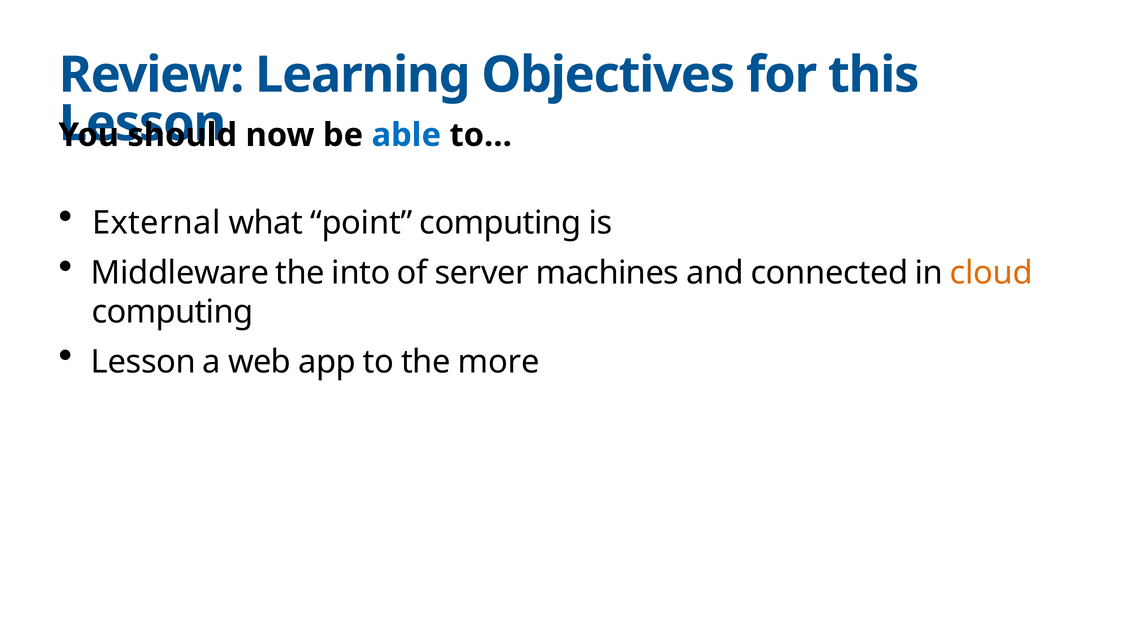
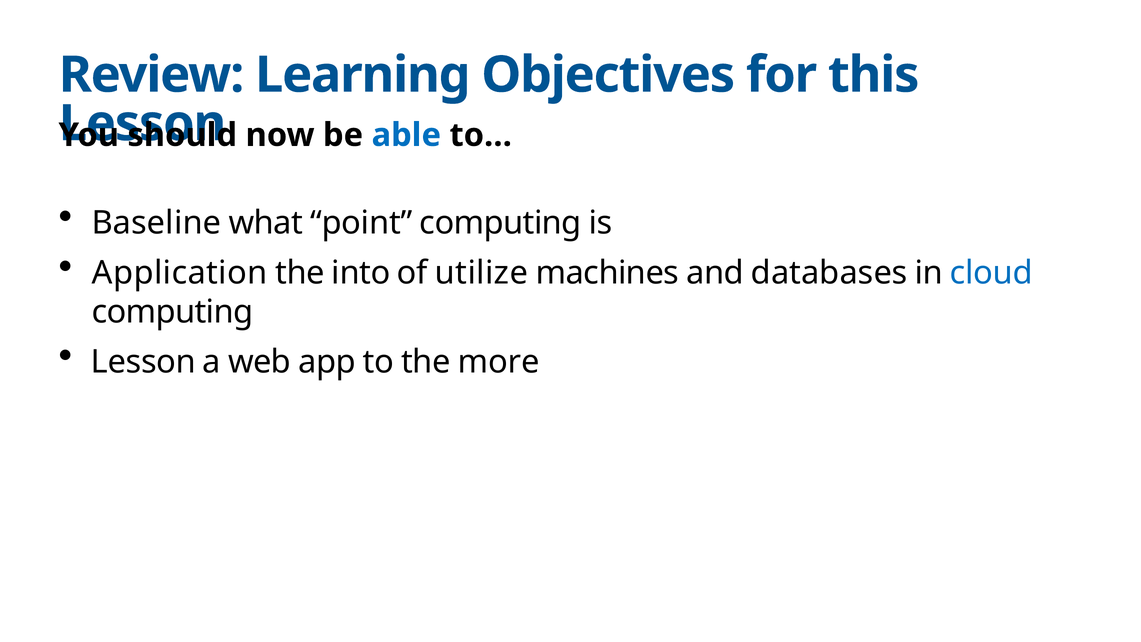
External: External -> Baseline (156, 223)
Middleware: Middleware -> Application (180, 273)
server: server -> utilize (481, 273)
connected: connected -> databases (829, 273)
cloud colour: orange -> blue (991, 273)
